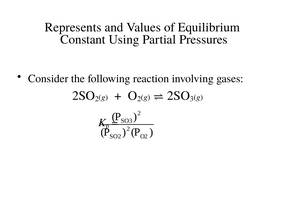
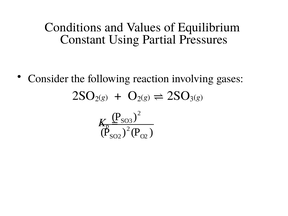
Represents: Represents -> Conditions (73, 27)
